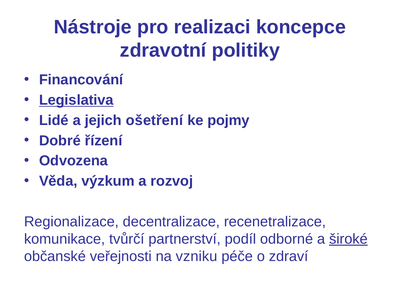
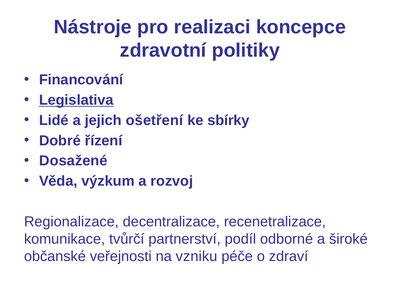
pojmy: pojmy -> sbírky (229, 120)
Odvozena: Odvozena -> Dosažené (73, 161)
široké underline: present -> none (348, 239)
